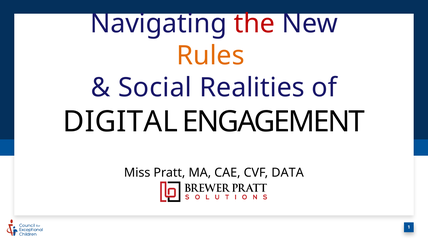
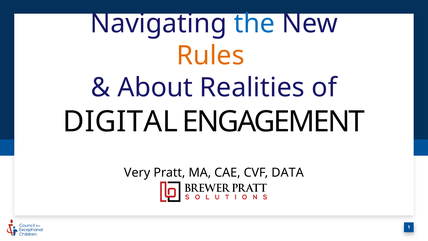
the colour: red -> blue (254, 24)
Social: Social -> About (155, 88)
Miss: Miss -> Very (137, 173)
